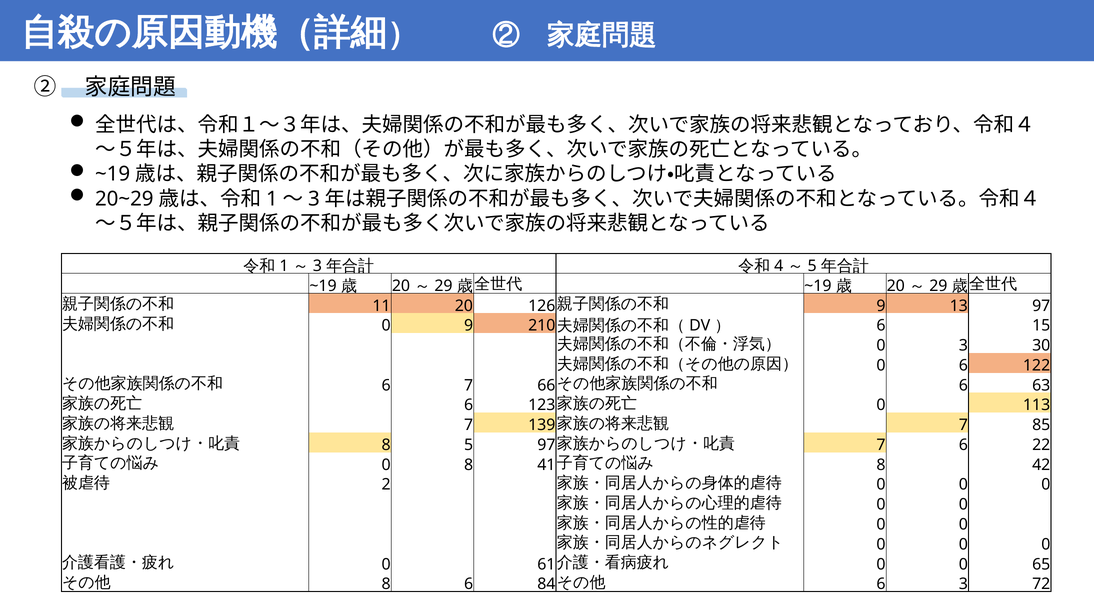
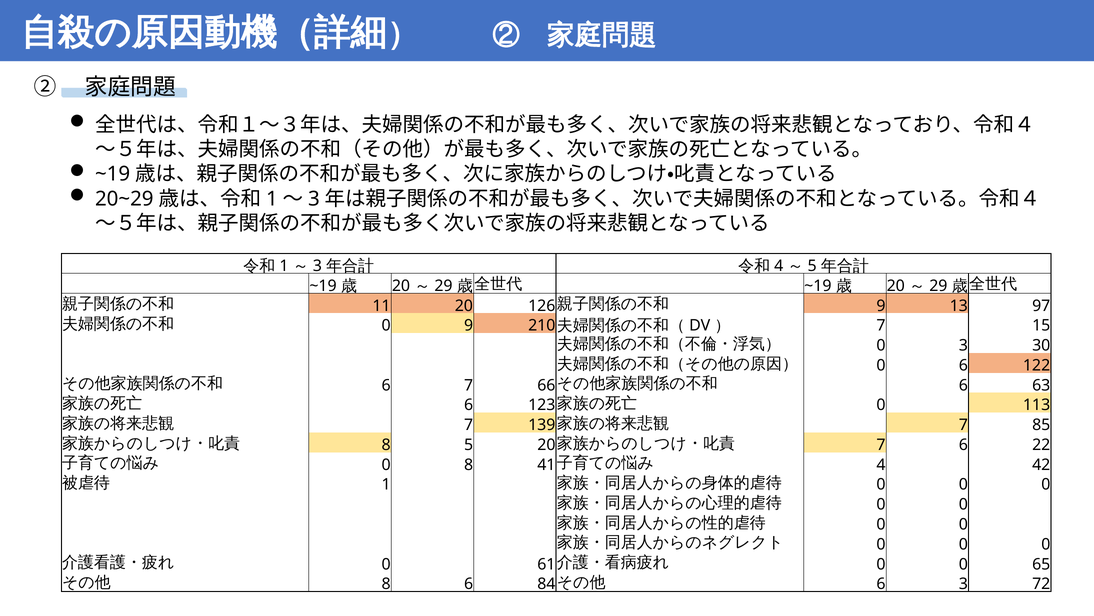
6: 6 -> 7 (881, 325)
5 97: 97 -> 20 (546, 444)
8: 8 -> 4 (881, 464)
2: 2 -> 1 (386, 484)
